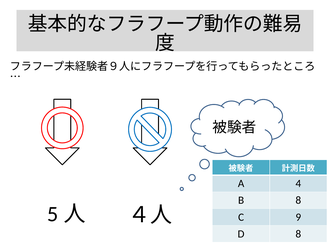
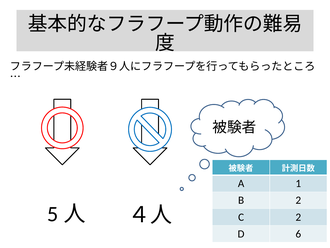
4: 4 -> 1 (298, 183)
B 8: 8 -> 2 (298, 200)
C 9: 9 -> 2 (298, 217)
D 8: 8 -> 6 (298, 233)
